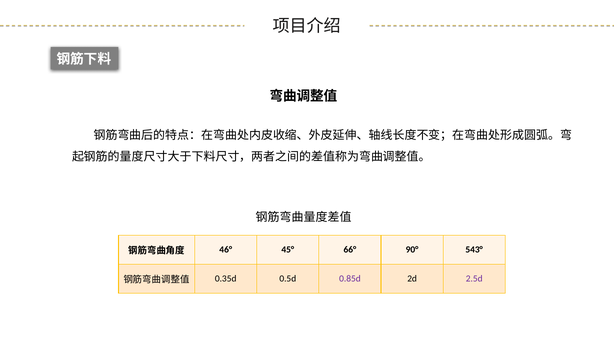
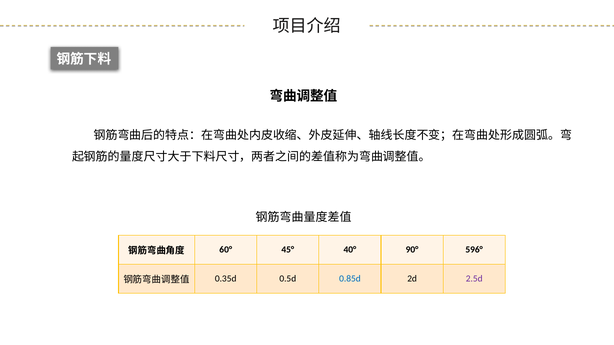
46°: 46° -> 60° (226, 250)
66°: 66° -> 40° (350, 250)
543°: 543° -> 596° (474, 250)
0.85d colour: purple -> blue (350, 279)
